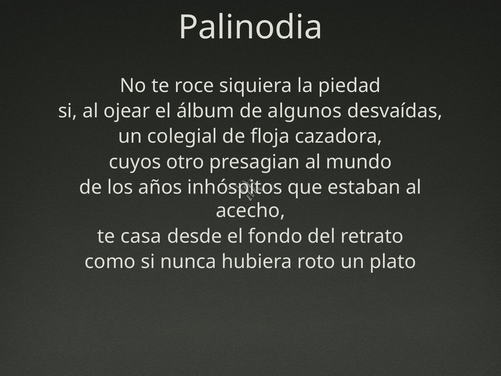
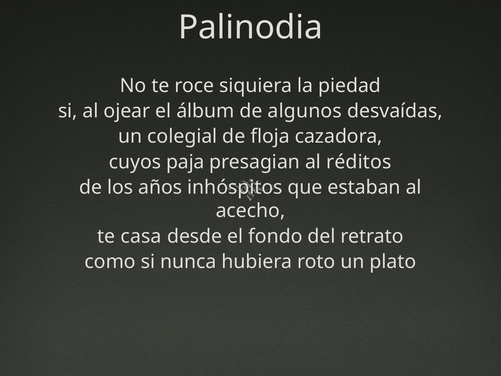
otro: otro -> paja (185, 162)
mundo: mundo -> réditos (359, 162)
